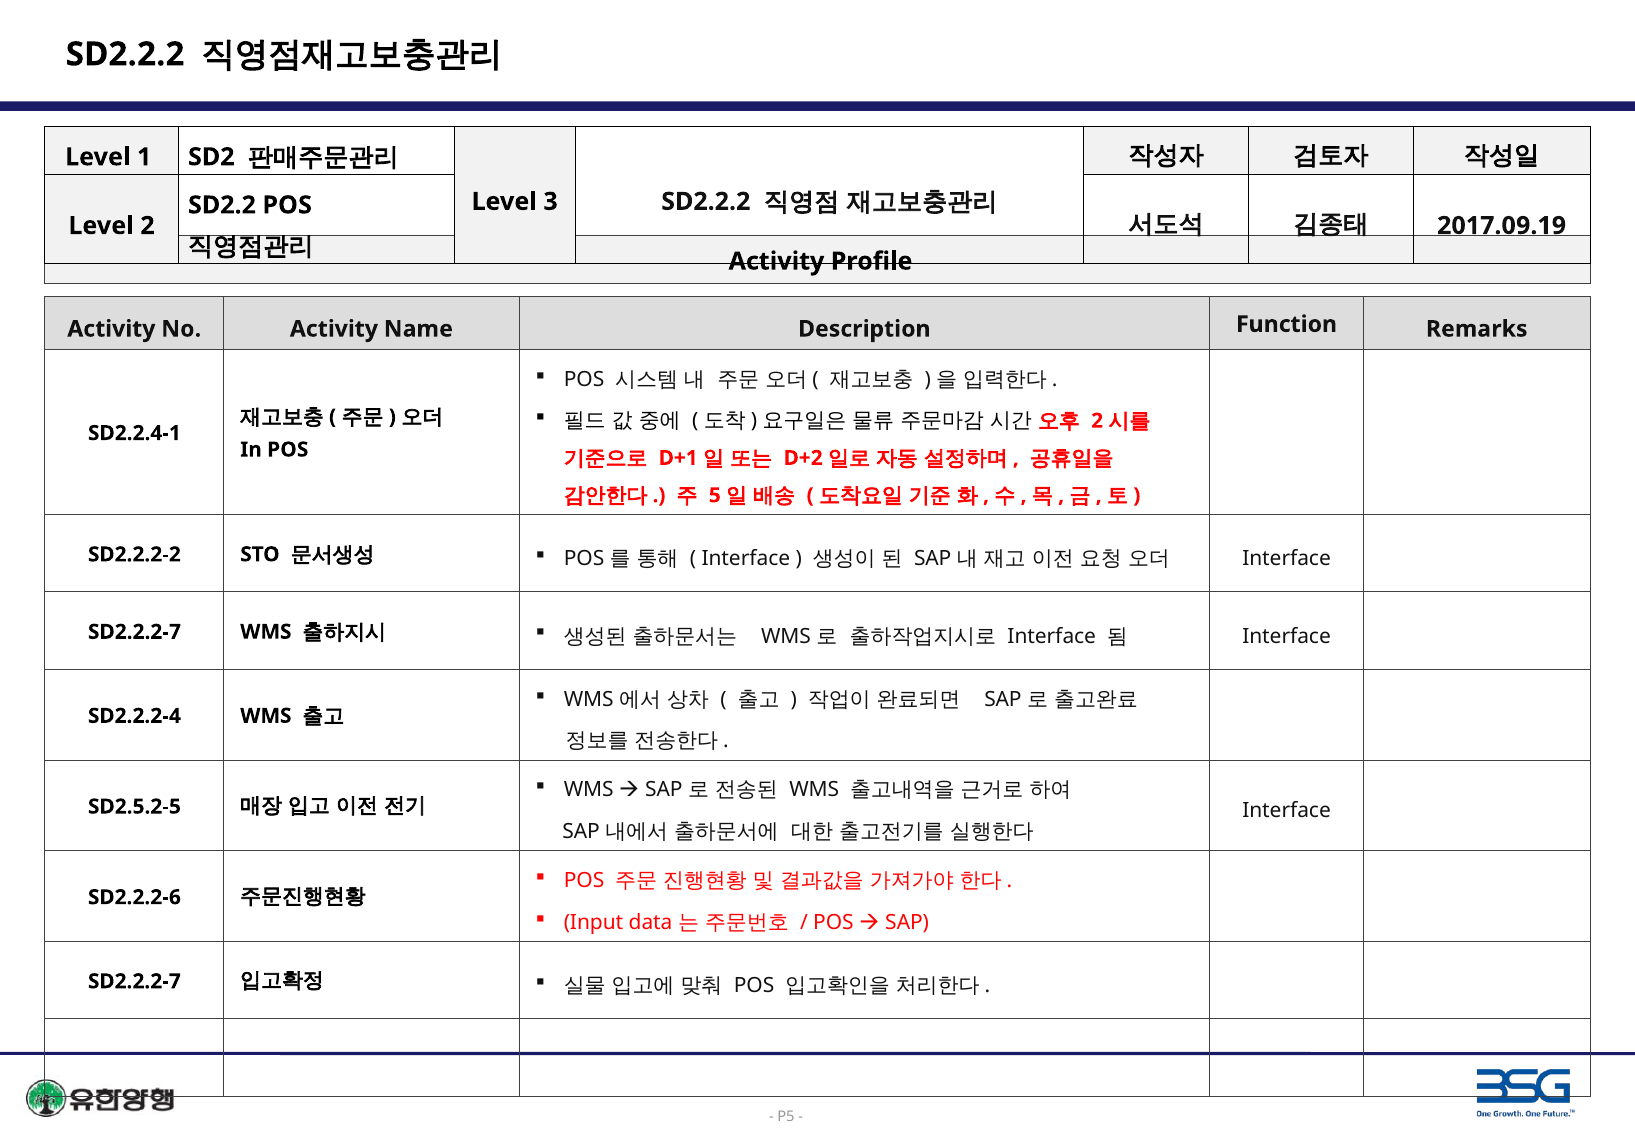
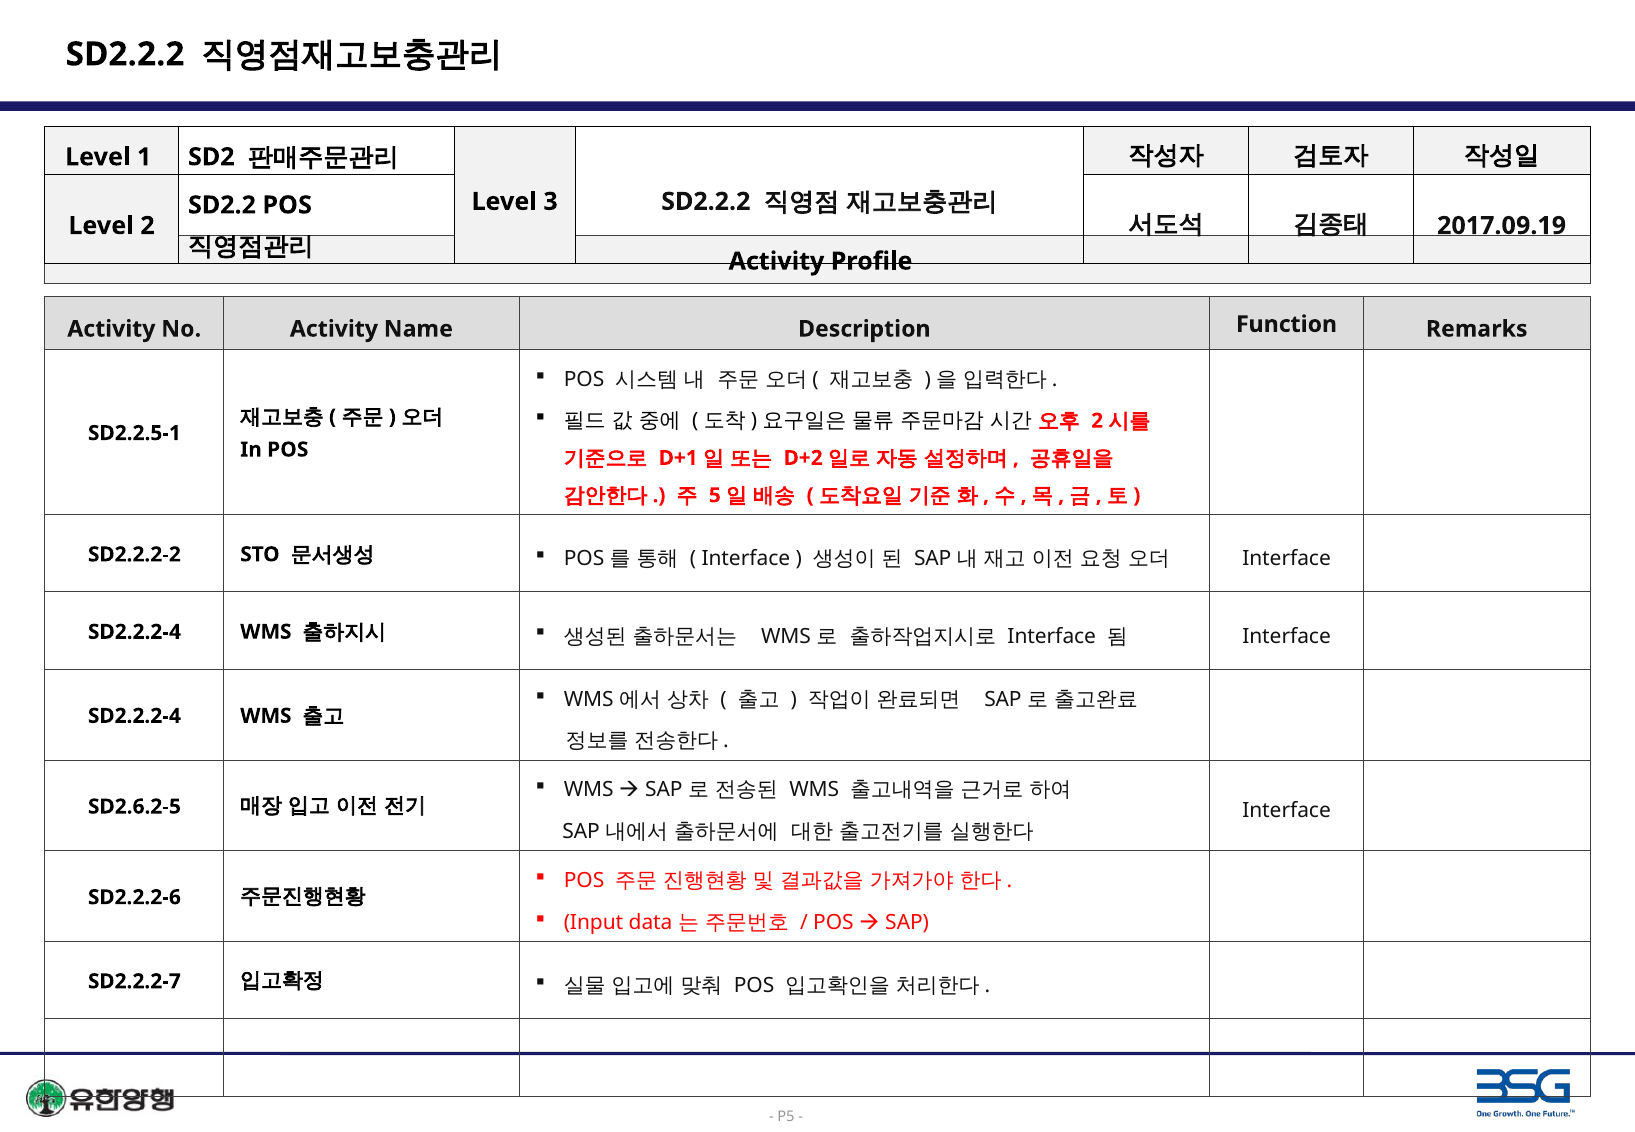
SD2.2.4-1: SD2.2.4-1 -> SD2.2.5-1 (134, 433)
SD2.2.2-7: SD2.2.2-7 -> SD2.2.2-4 (134, 632)
SD2.5.2-5: SD2.5.2-5 -> SD2.6.2-5 (134, 807)
